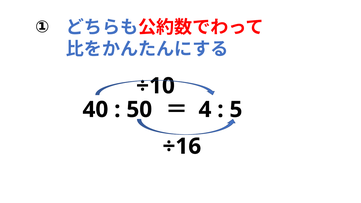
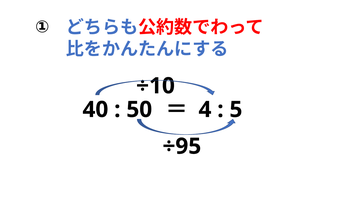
÷16: ÷16 -> ÷95 (182, 146)
